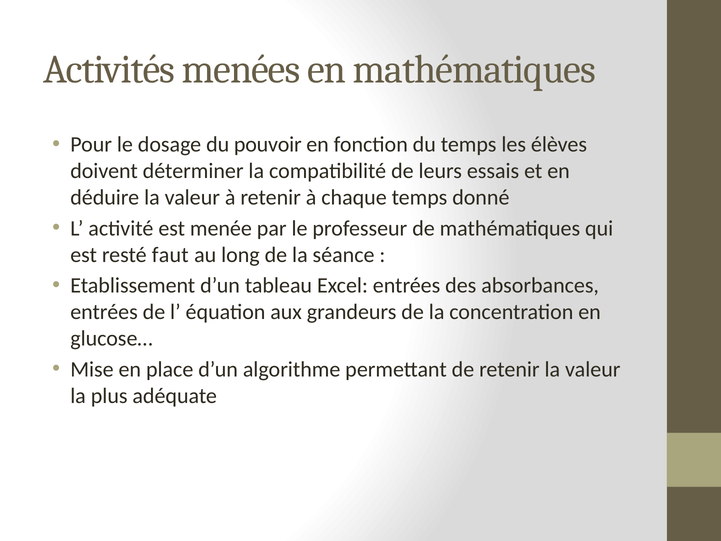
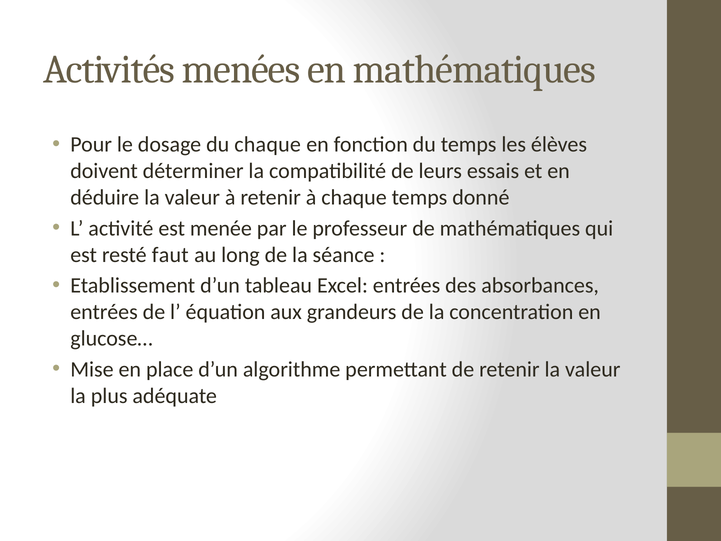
du pouvoir: pouvoir -> chaque (268, 145)
